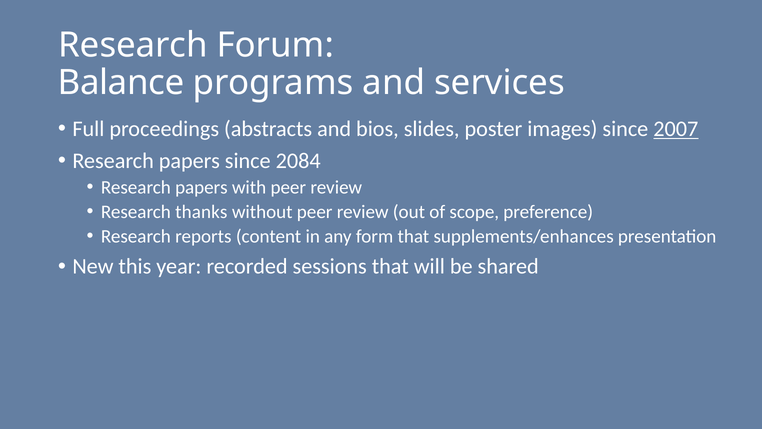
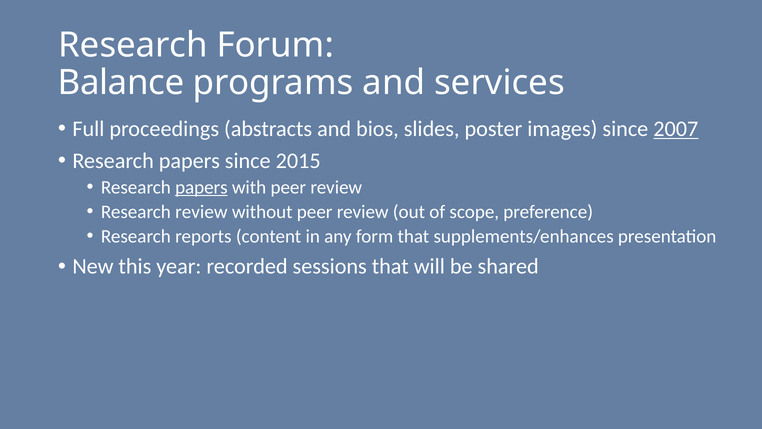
2084: 2084 -> 2015 (298, 161)
papers underline: none -> present (201, 187)
Research thanks: thanks -> review (201, 212)
